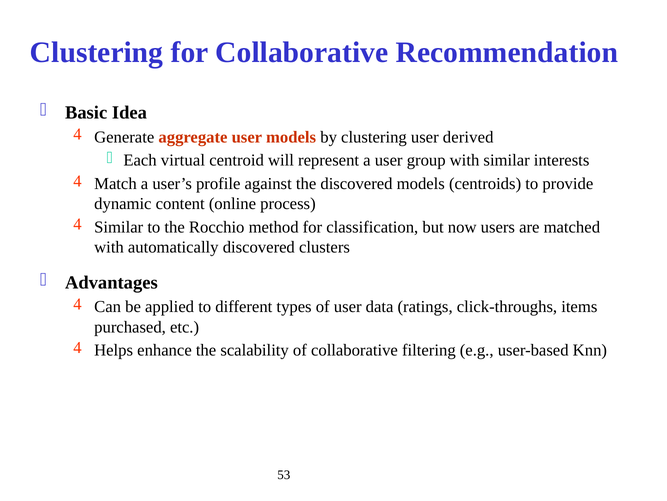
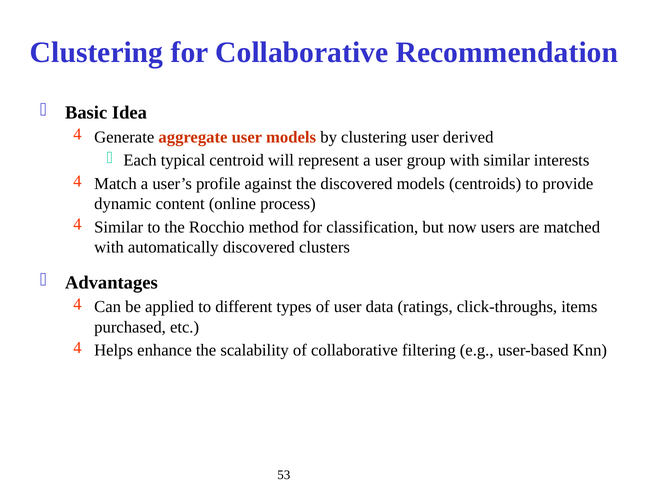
virtual: virtual -> typical (183, 160)
